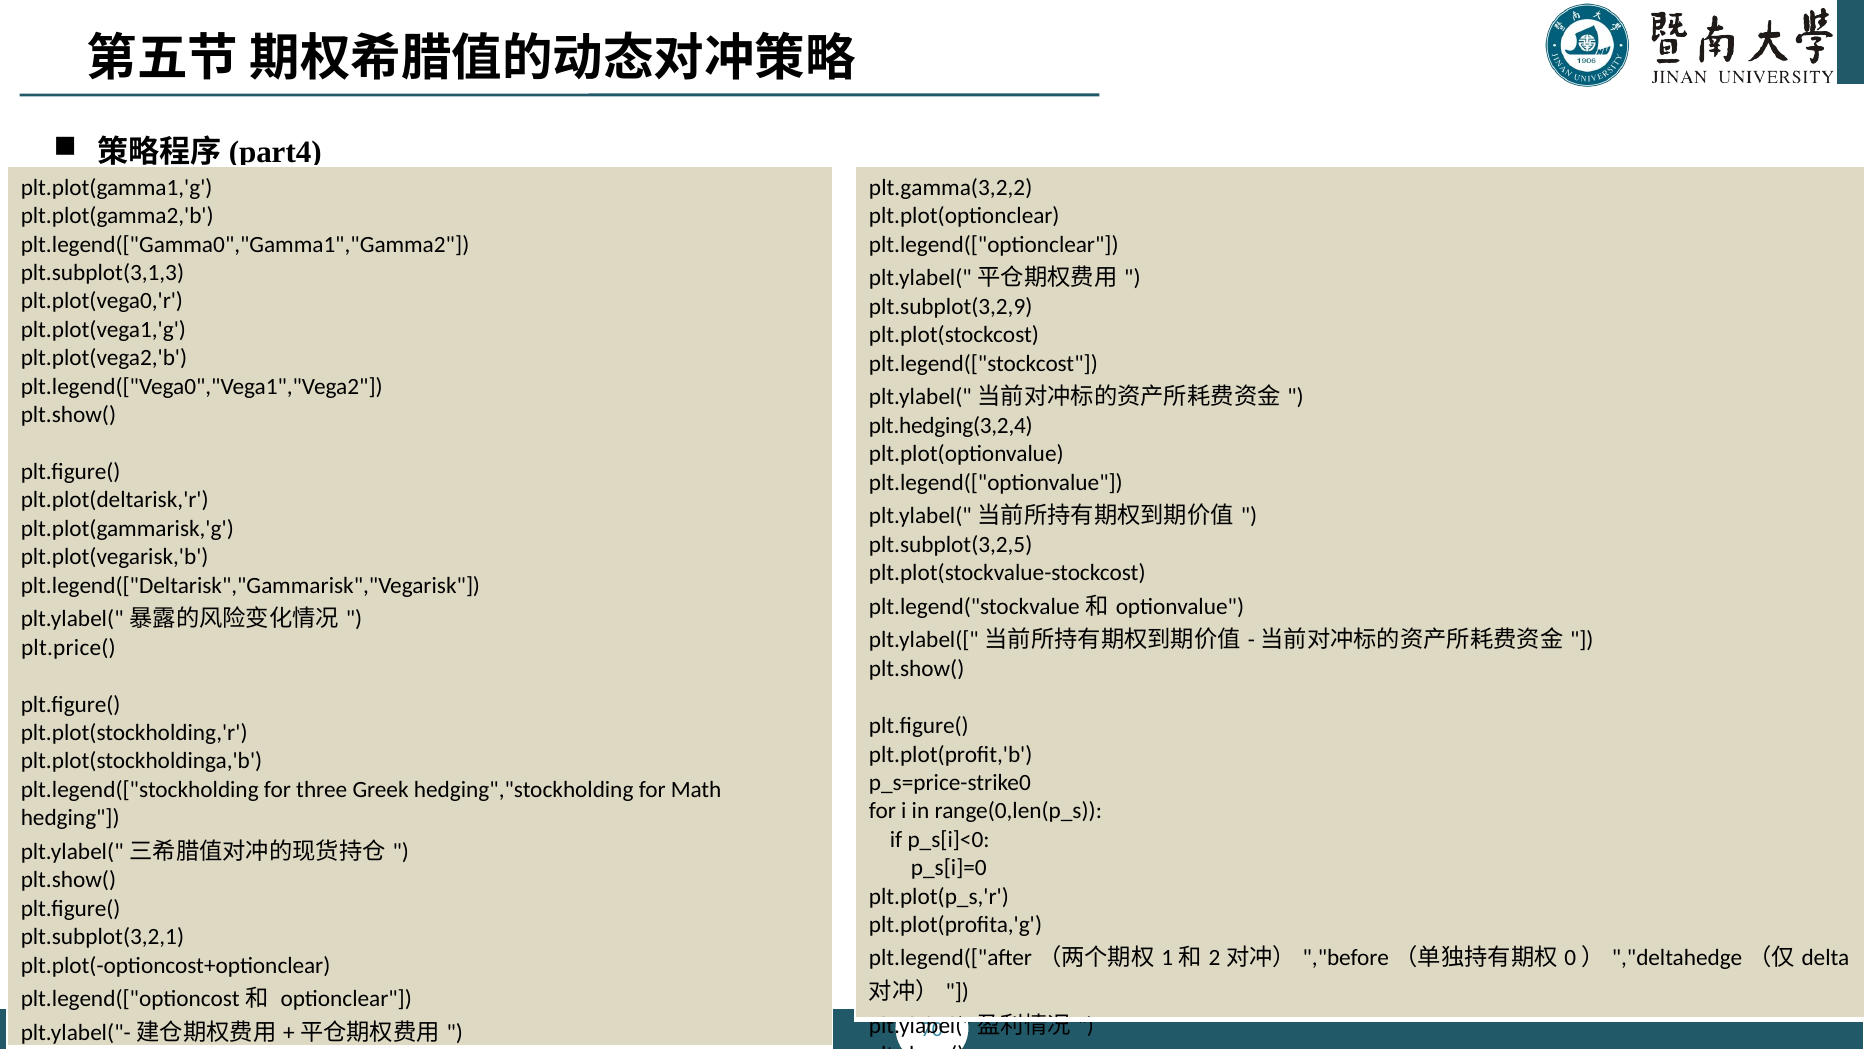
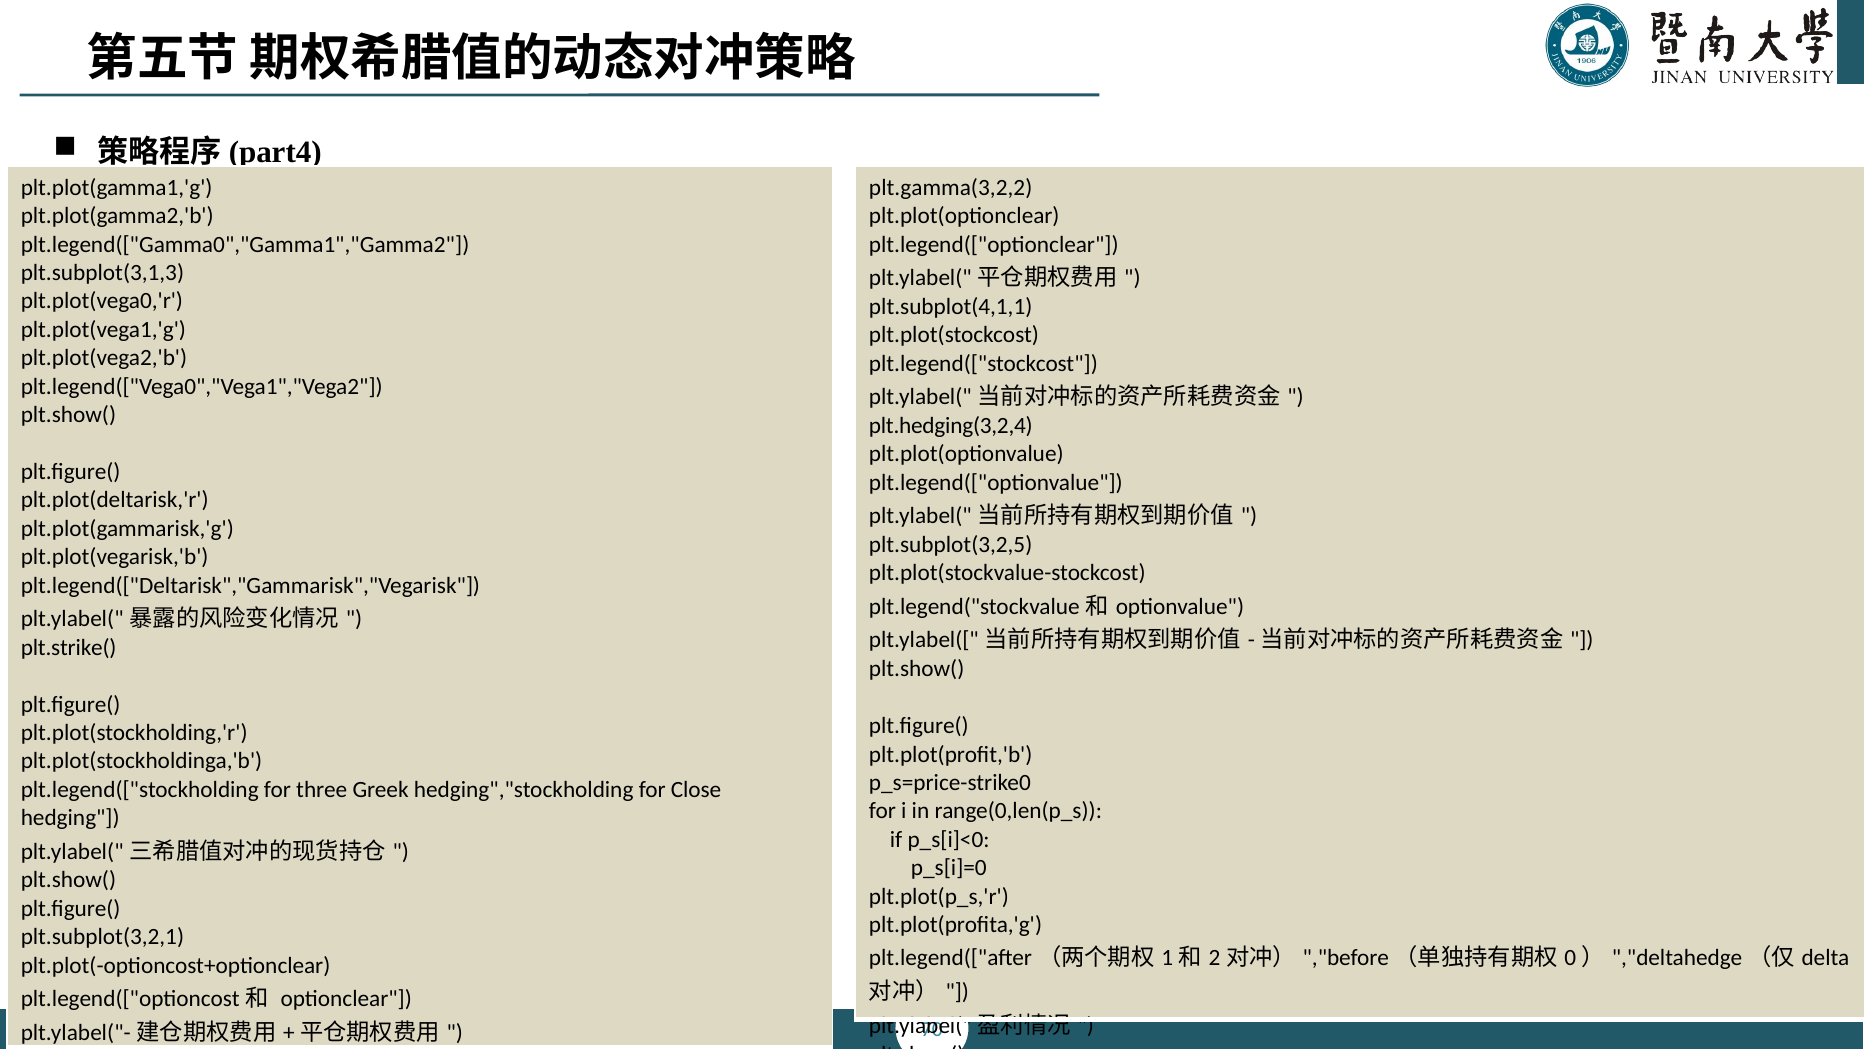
plt.subplot(3,2,9: plt.subplot(3,2,9 -> plt.subplot(4,1,1 (951, 307)
plt.price(: plt.price( -> plt.strike( (69, 647)
Math: Math -> Close (696, 790)
